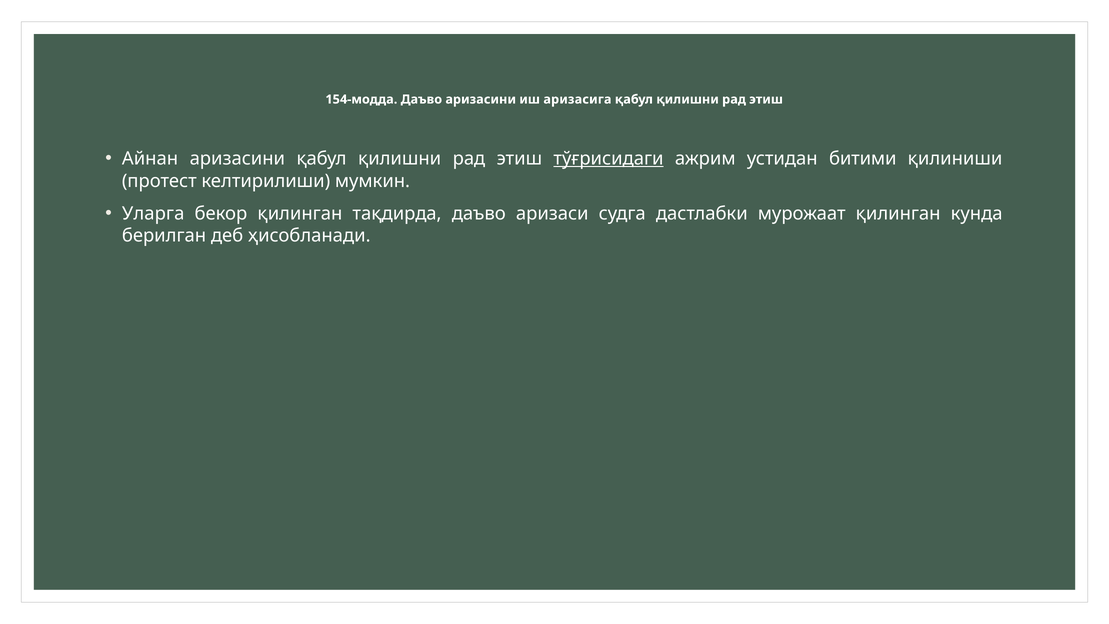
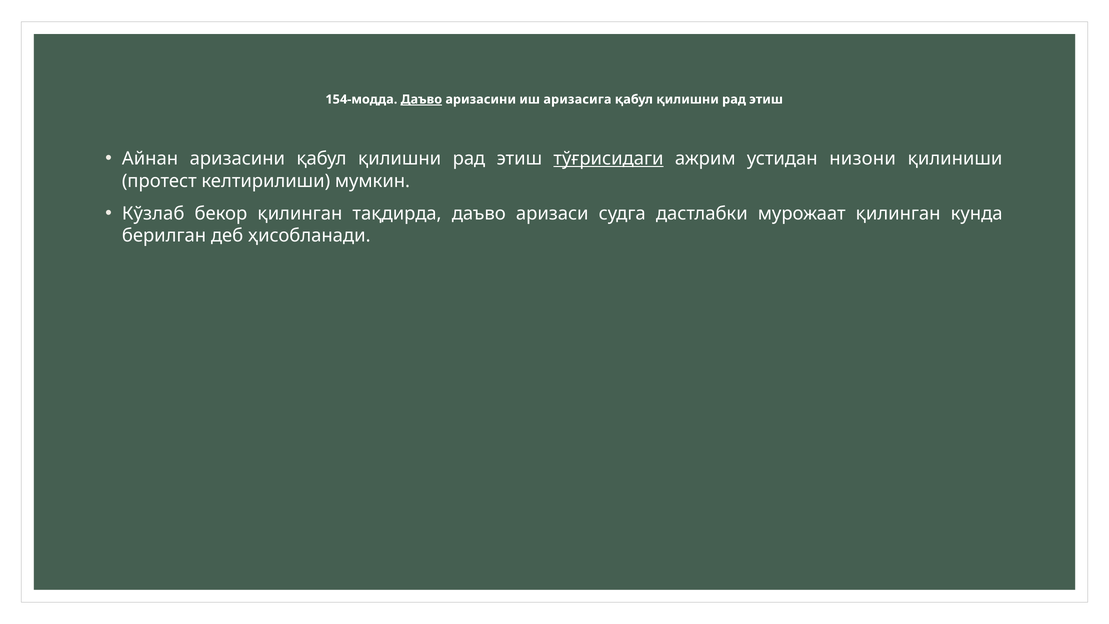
Даъво underline: none -> present (421, 99)
битими: битими -> низони (863, 159)
Уларга: Уларга -> Кўзлаб (153, 213)
